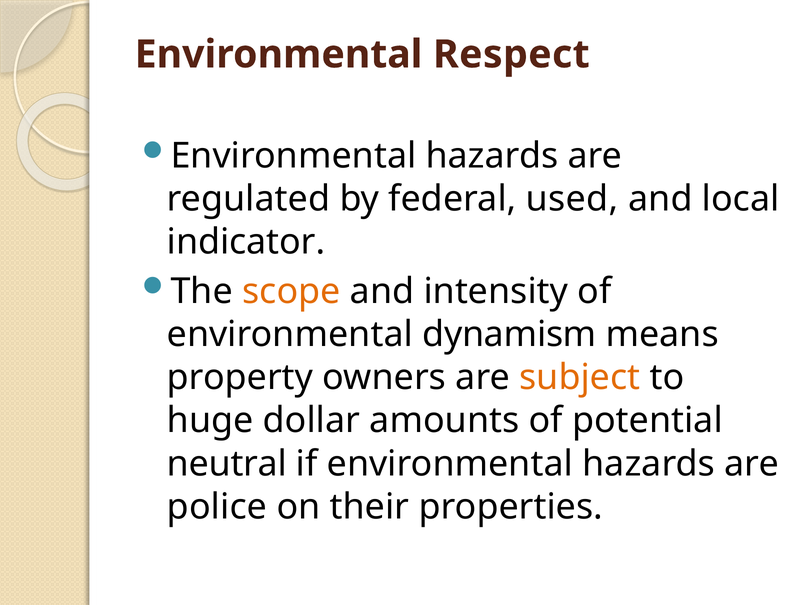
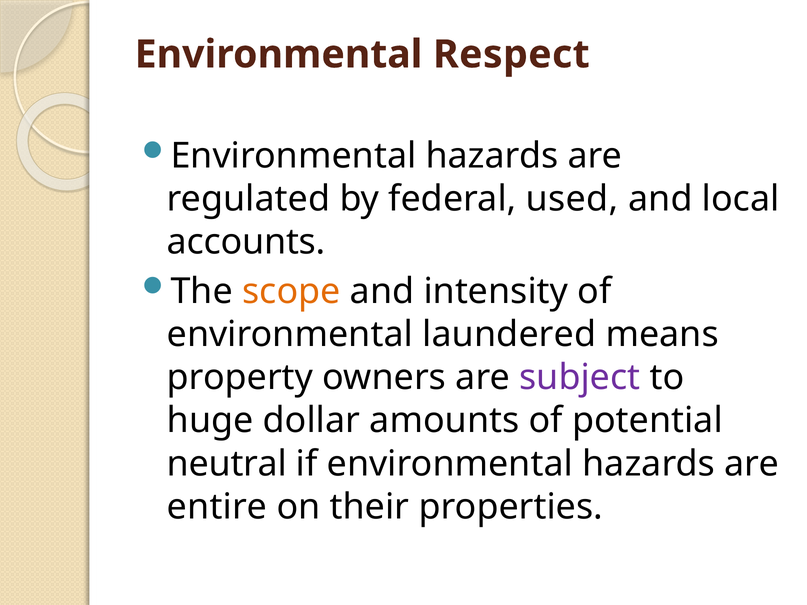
indicator: indicator -> accounts (246, 242)
dynamism: dynamism -> laundered (509, 335)
subject colour: orange -> purple (580, 378)
police: police -> entire (217, 507)
